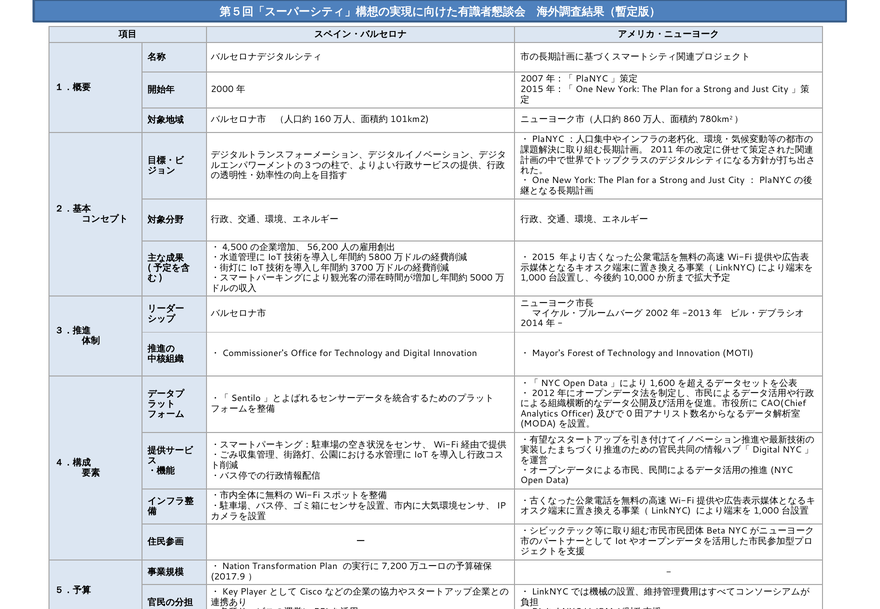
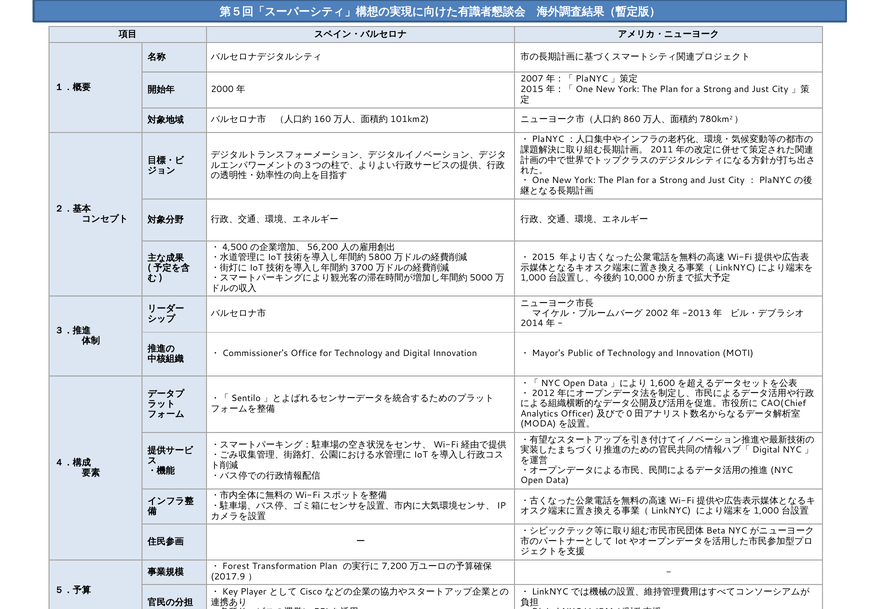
Forest: Forest -> Public (580, 353)
Nation: Nation -> Forest (236, 567)
